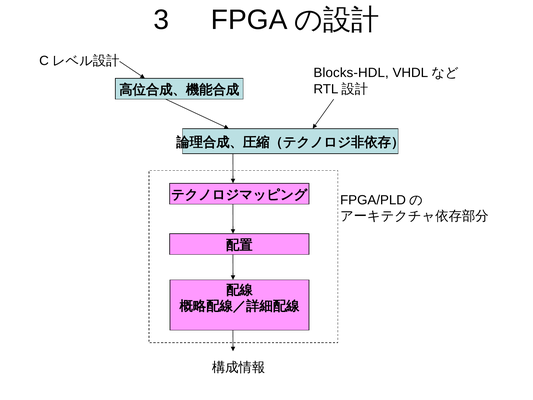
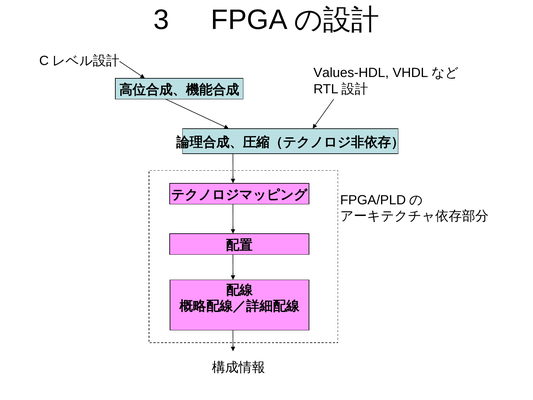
Blocks-HDL: Blocks-HDL -> Values-HDL (351, 73)
